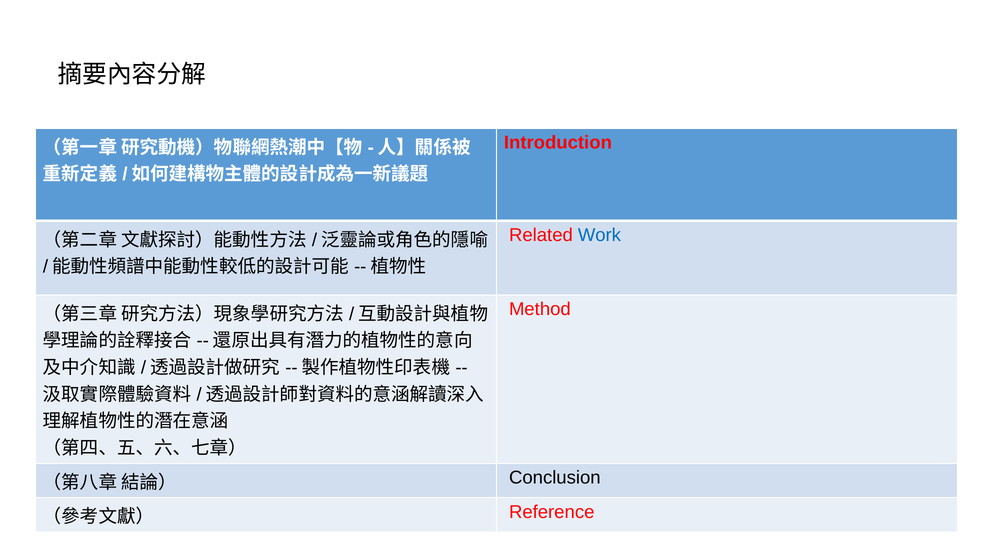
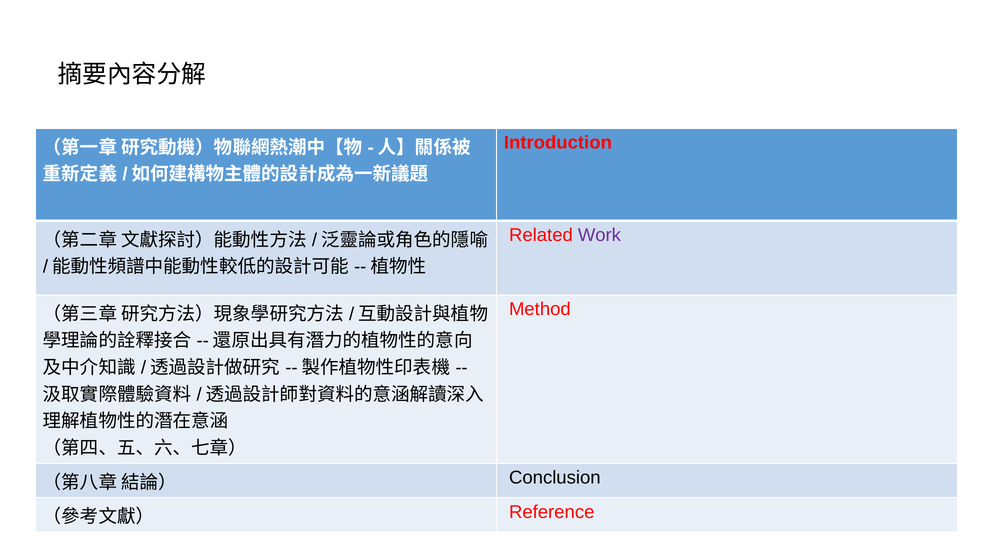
Work colour: blue -> purple (599, 235)
